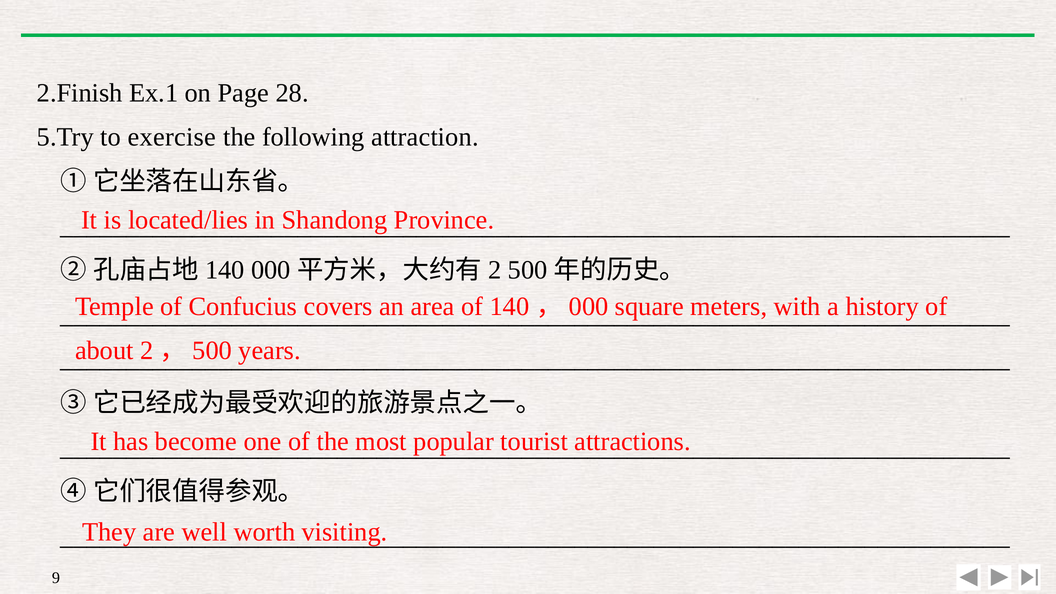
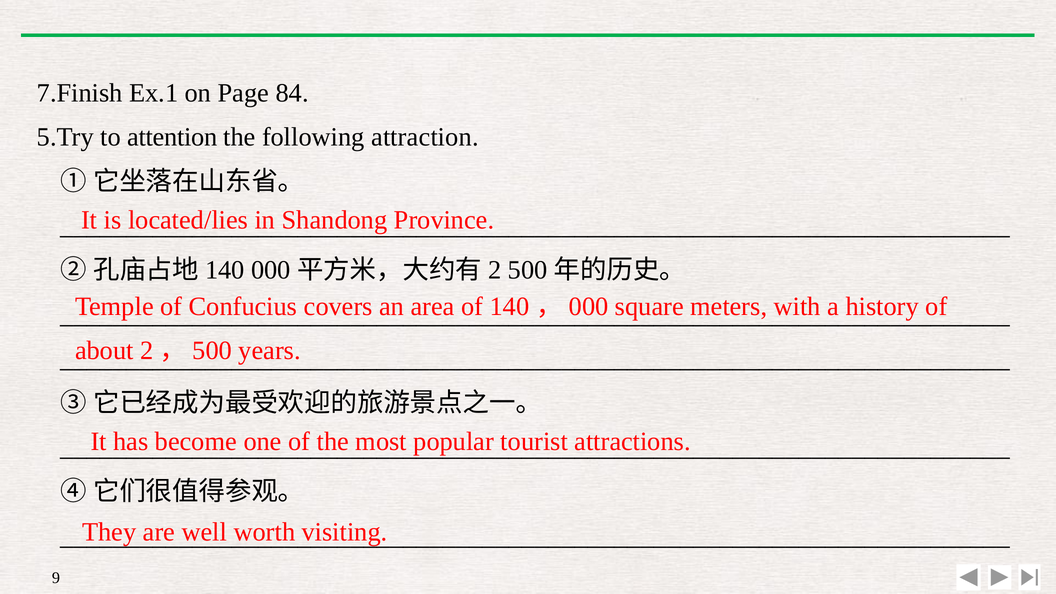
2.Finish: 2.Finish -> 7.Finish (80, 93)
28: 28 -> 84 (292, 93)
exercise: exercise -> attention (172, 137)
